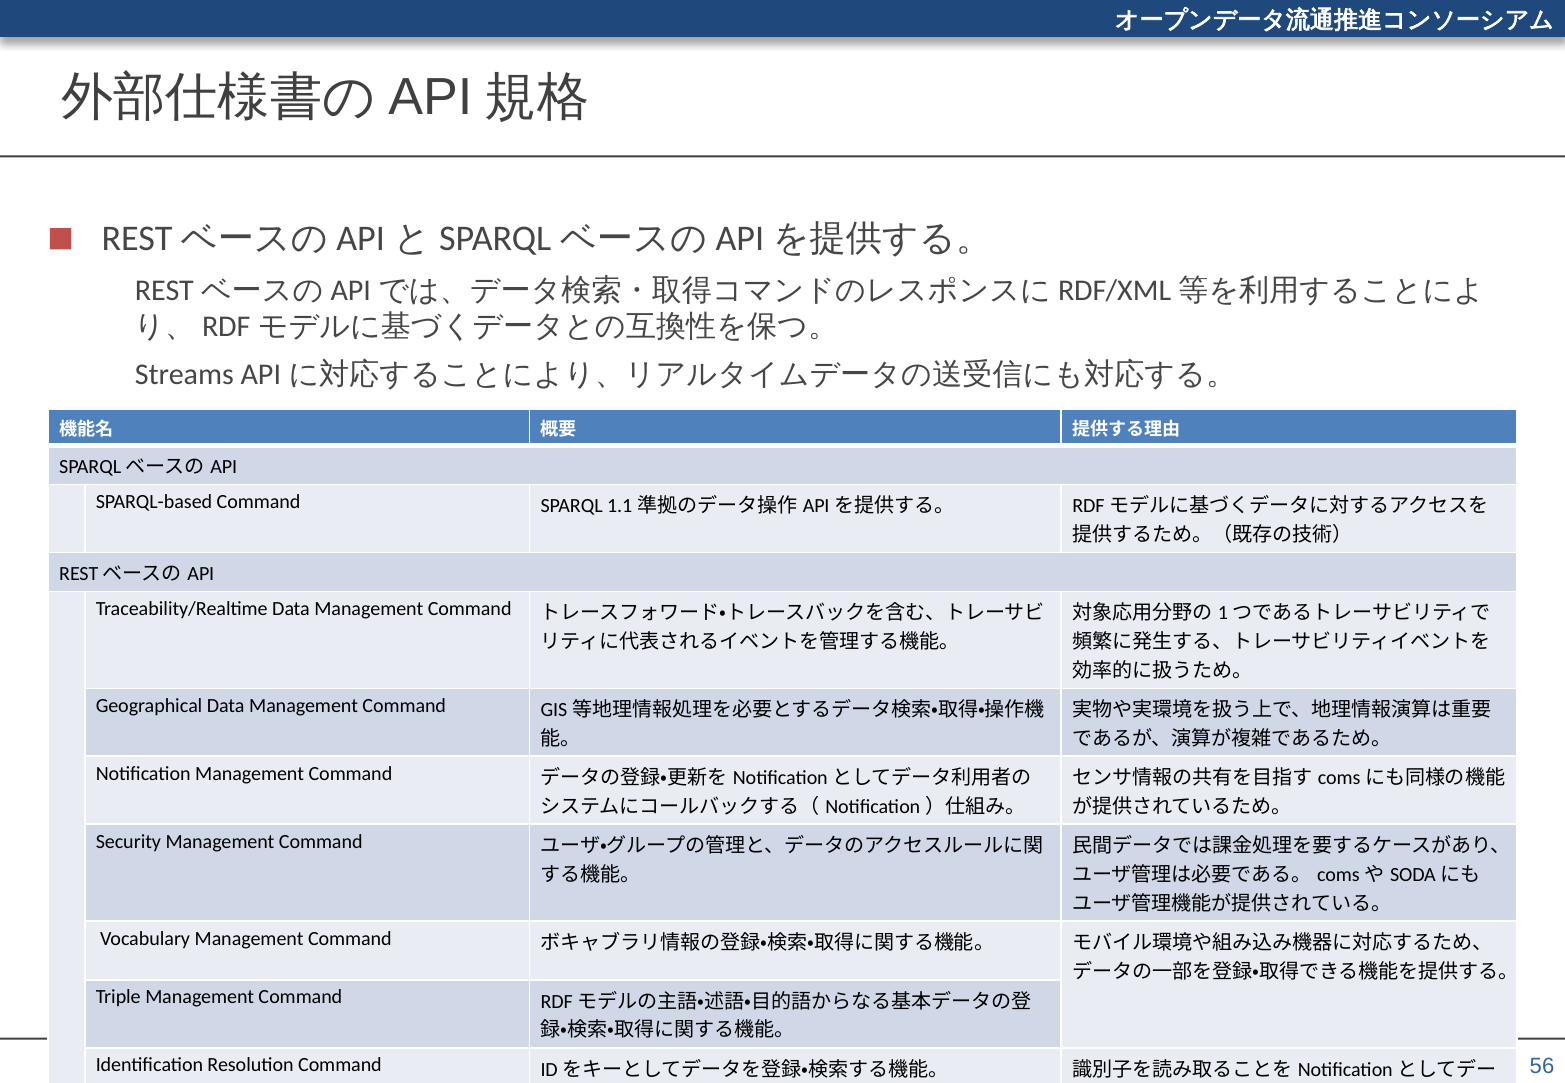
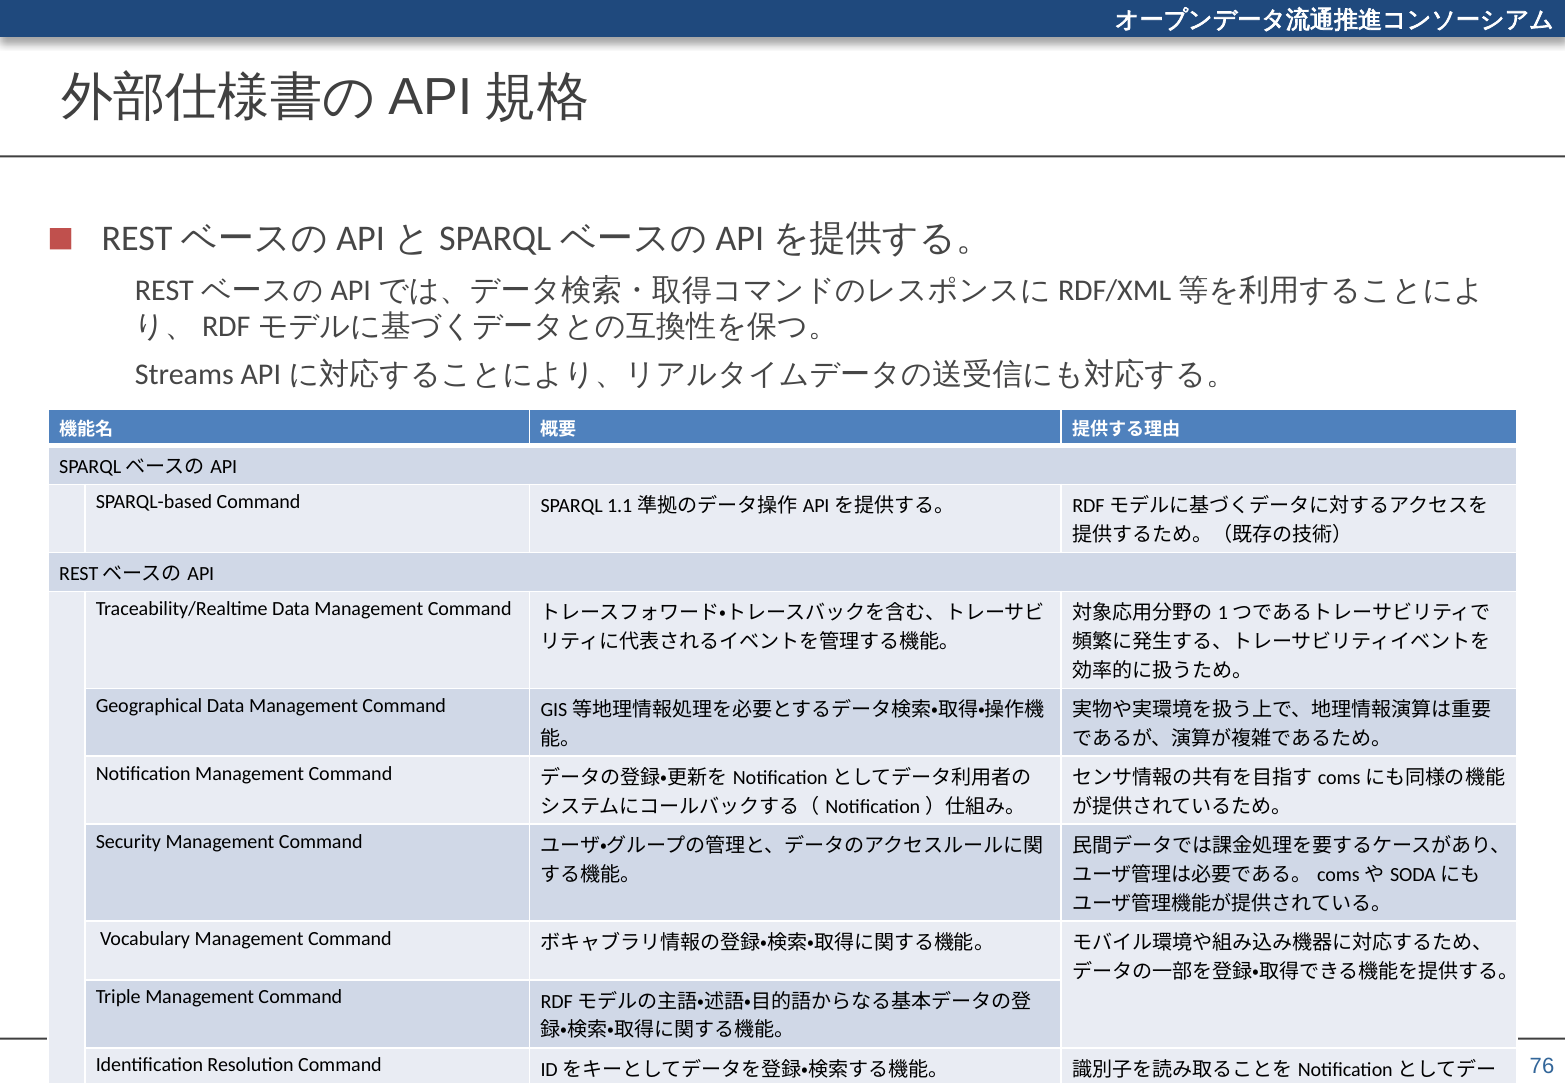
56: 56 -> 76 (1542, 1066)
